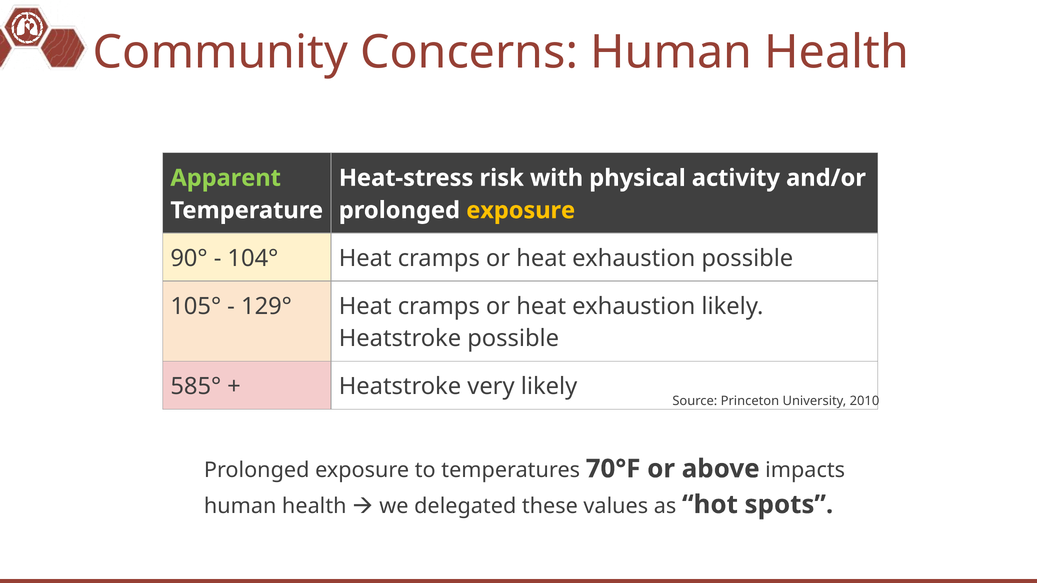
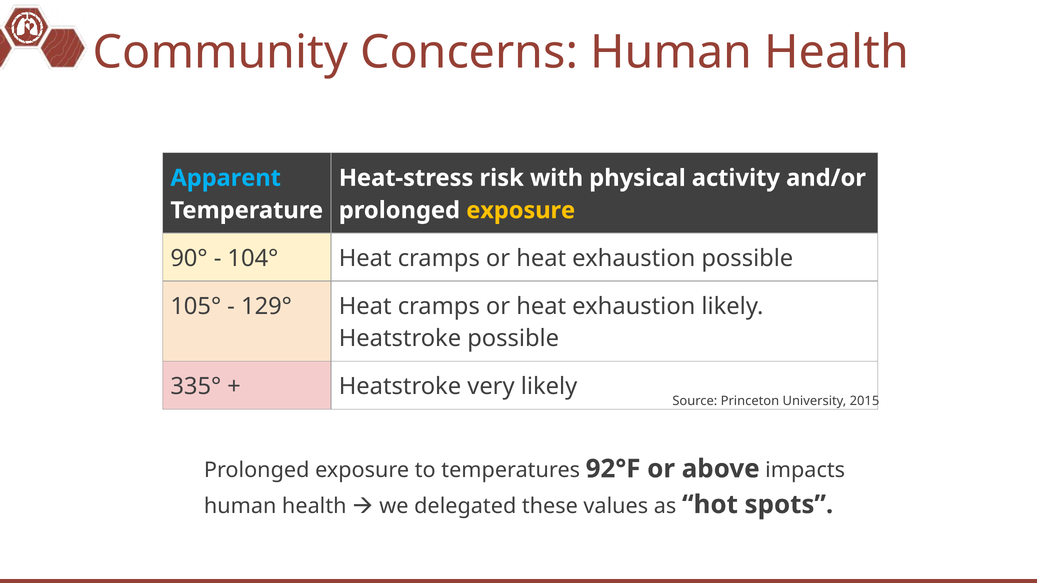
Apparent colour: light green -> light blue (226, 178)
585°: 585° -> 335° (196, 387)
2010: 2010 -> 2015 (864, 401)
70°F: 70°F -> 92°F (613, 469)
